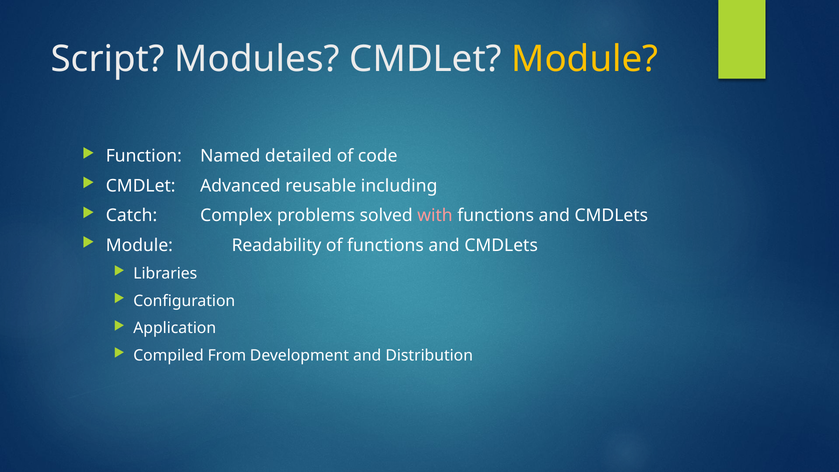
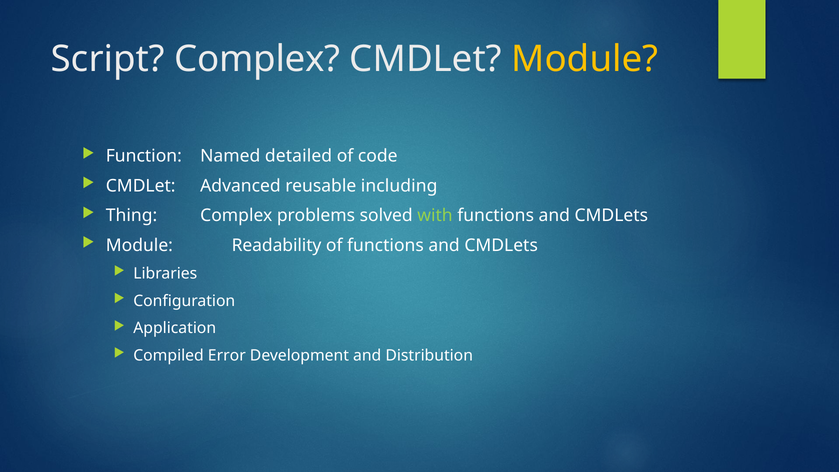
Script Modules: Modules -> Complex (257, 59)
Catch: Catch -> Thing (132, 216)
with colour: pink -> light green (435, 216)
From: From -> Error (227, 355)
